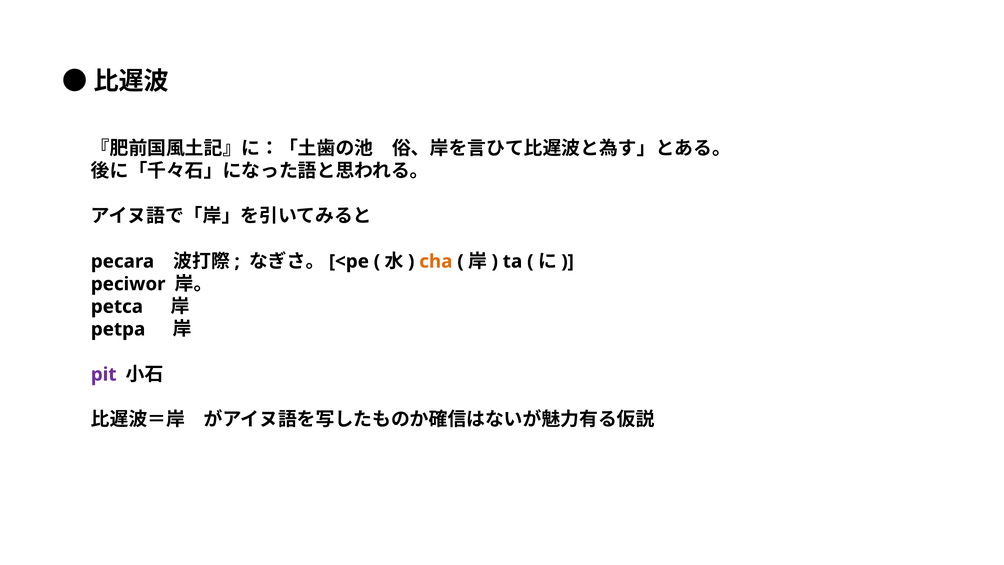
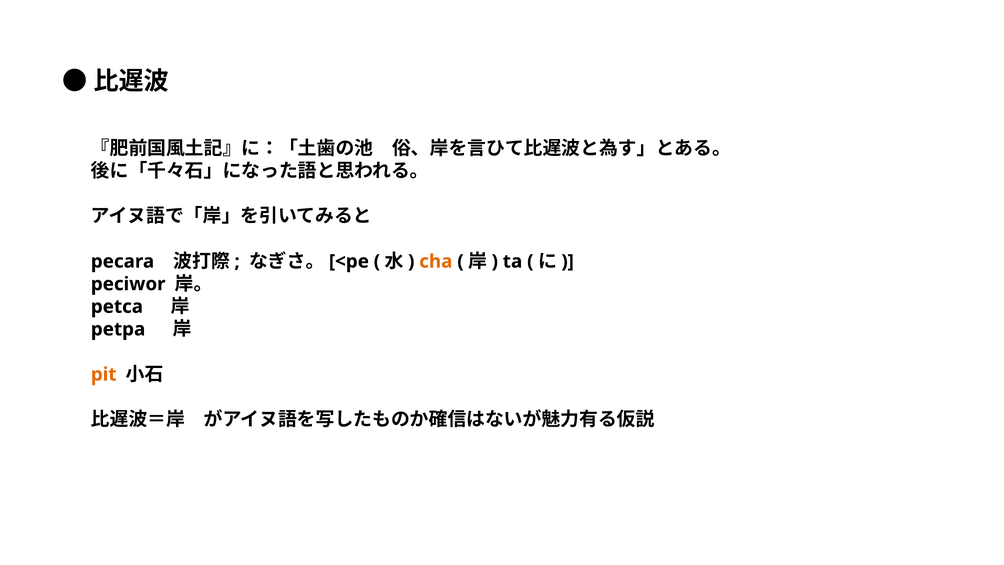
pit colour: purple -> orange (104, 374)
